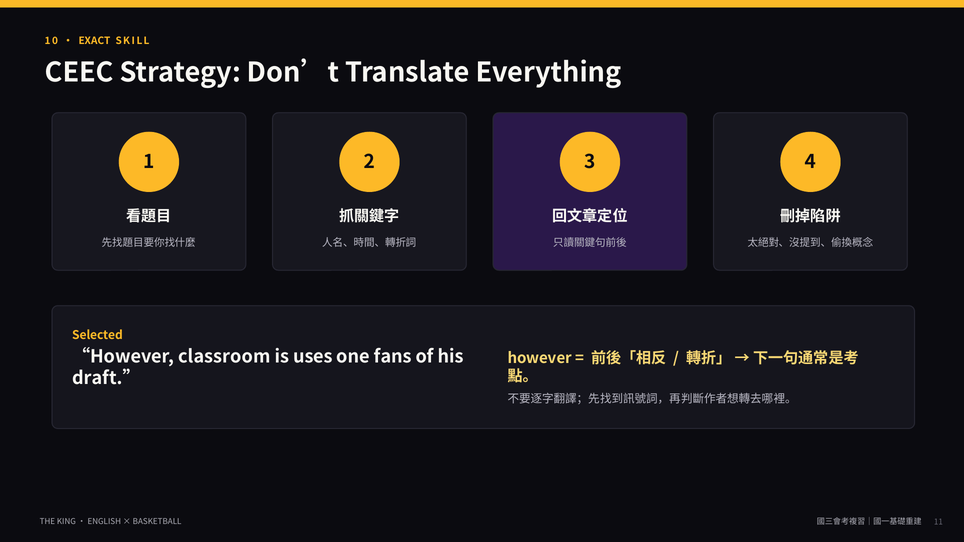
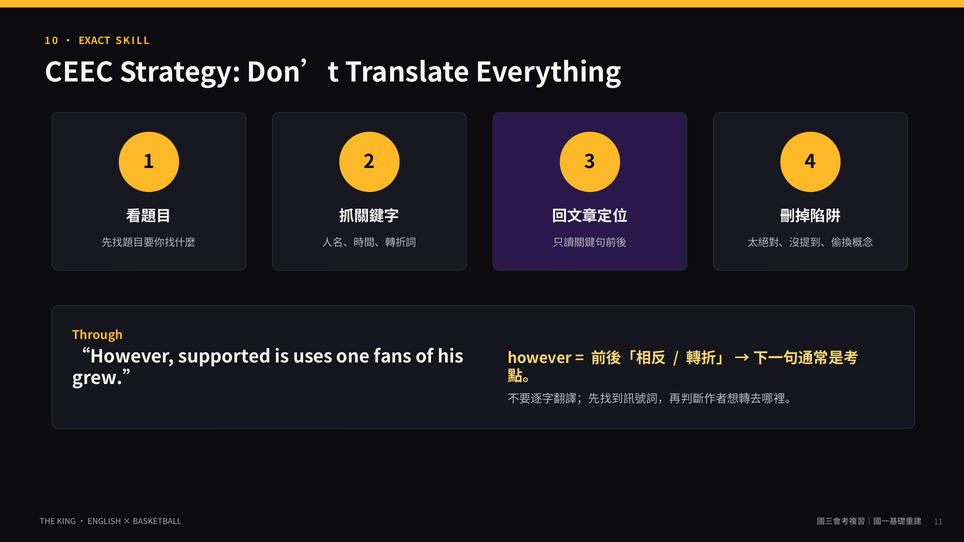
Selected: Selected -> Through (98, 335)
classroom: classroom -> supported (224, 357)
draft: draft -> grew (107, 379)
